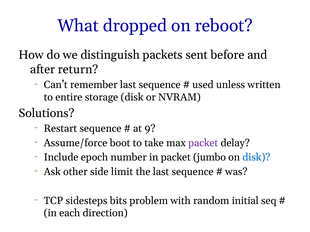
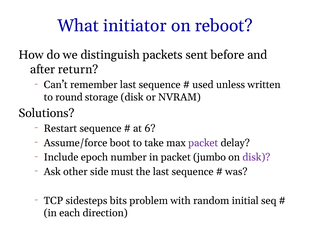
dropped: dropped -> initiator (135, 26)
entire: entire -> round (69, 97)
9: 9 -> 6 (150, 129)
disk colour: blue -> purple (256, 158)
limit: limit -> must (122, 172)
